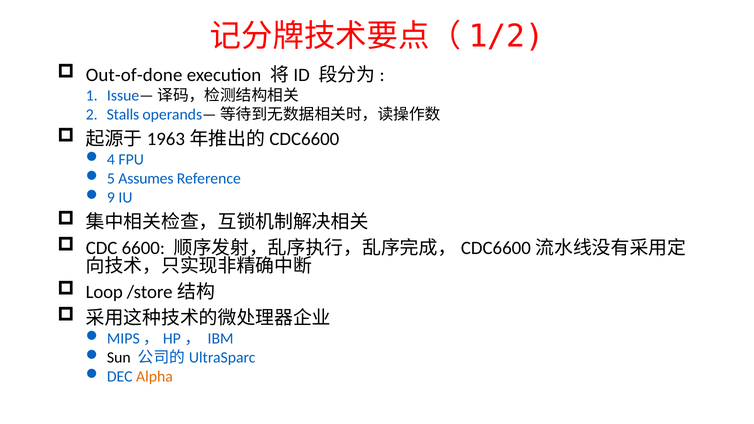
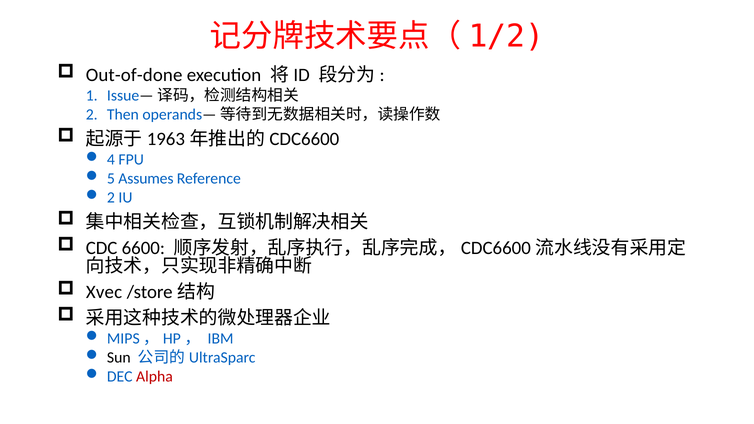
Stalls: Stalls -> Then (123, 115)
9: 9 -> 2 (111, 198)
Loop: Loop -> Xvec (104, 292)
Alpha colour: orange -> red (154, 377)
